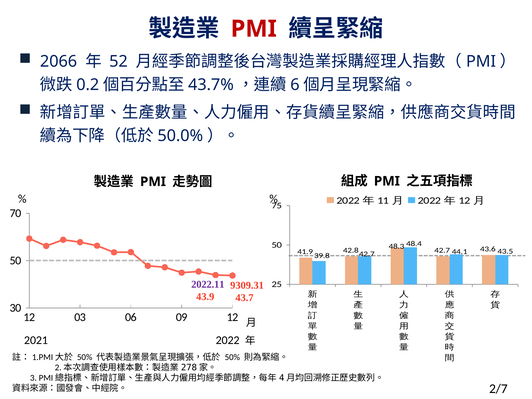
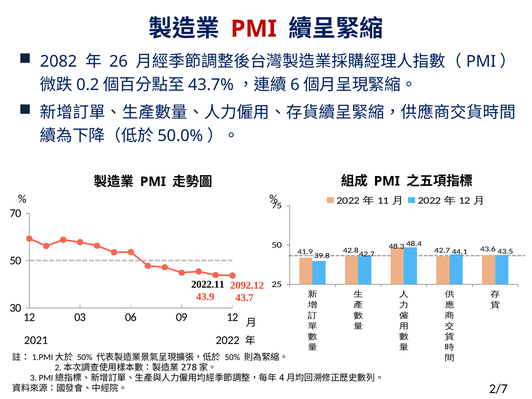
2066: 2066 -> 2082 (59, 61)
52: 52 -> 26 (118, 61)
2022.11 colour: purple -> black (208, 284)
9309.31: 9309.31 -> 2092.12 (247, 285)
